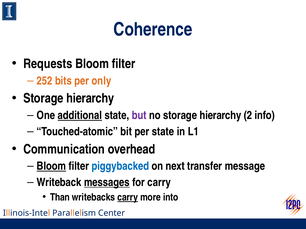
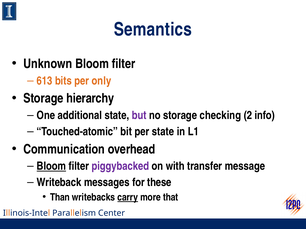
Coherence: Coherence -> Semantics (153, 30)
Requests: Requests -> Unknown (48, 64)
252: 252 -> 613 (45, 81)
additional underline: present -> none (80, 116)
no storage hierarchy: hierarchy -> checking (220, 116)
piggybacked colour: blue -> purple (120, 167)
next: next -> with (175, 167)
messages underline: present -> none (107, 183)
for carry: carry -> these (159, 183)
into: into -> that (171, 198)
